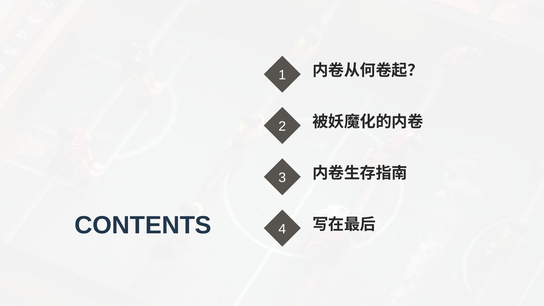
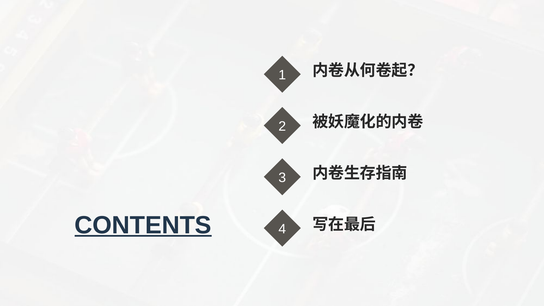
CONTENTS underline: none -> present (143, 225)
